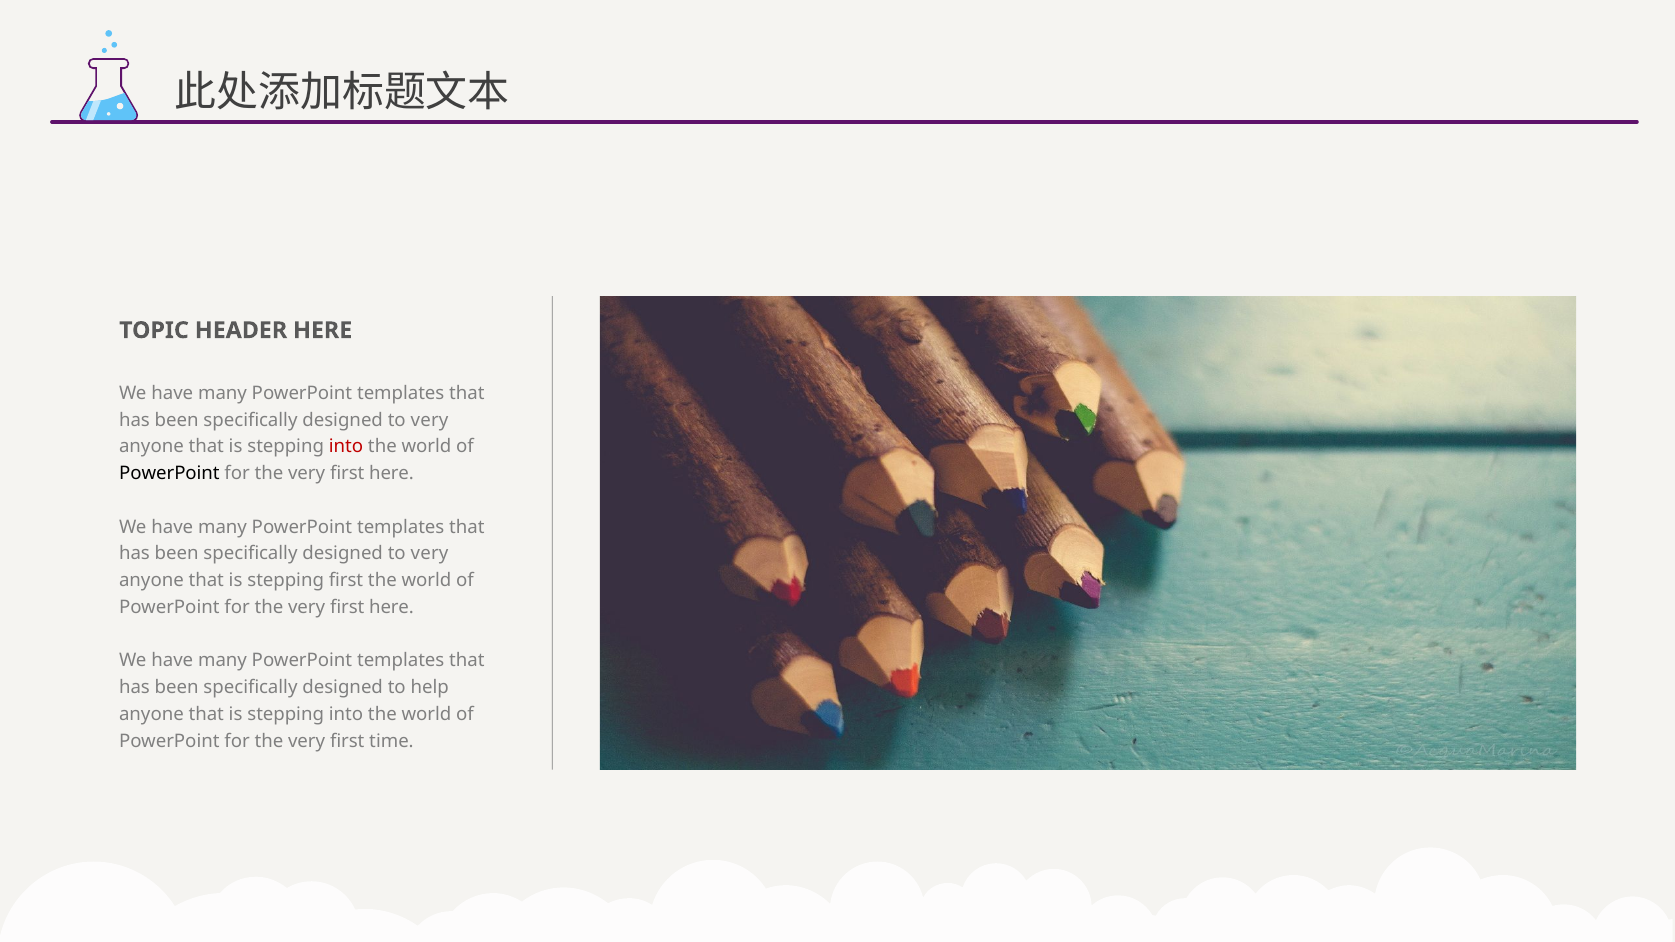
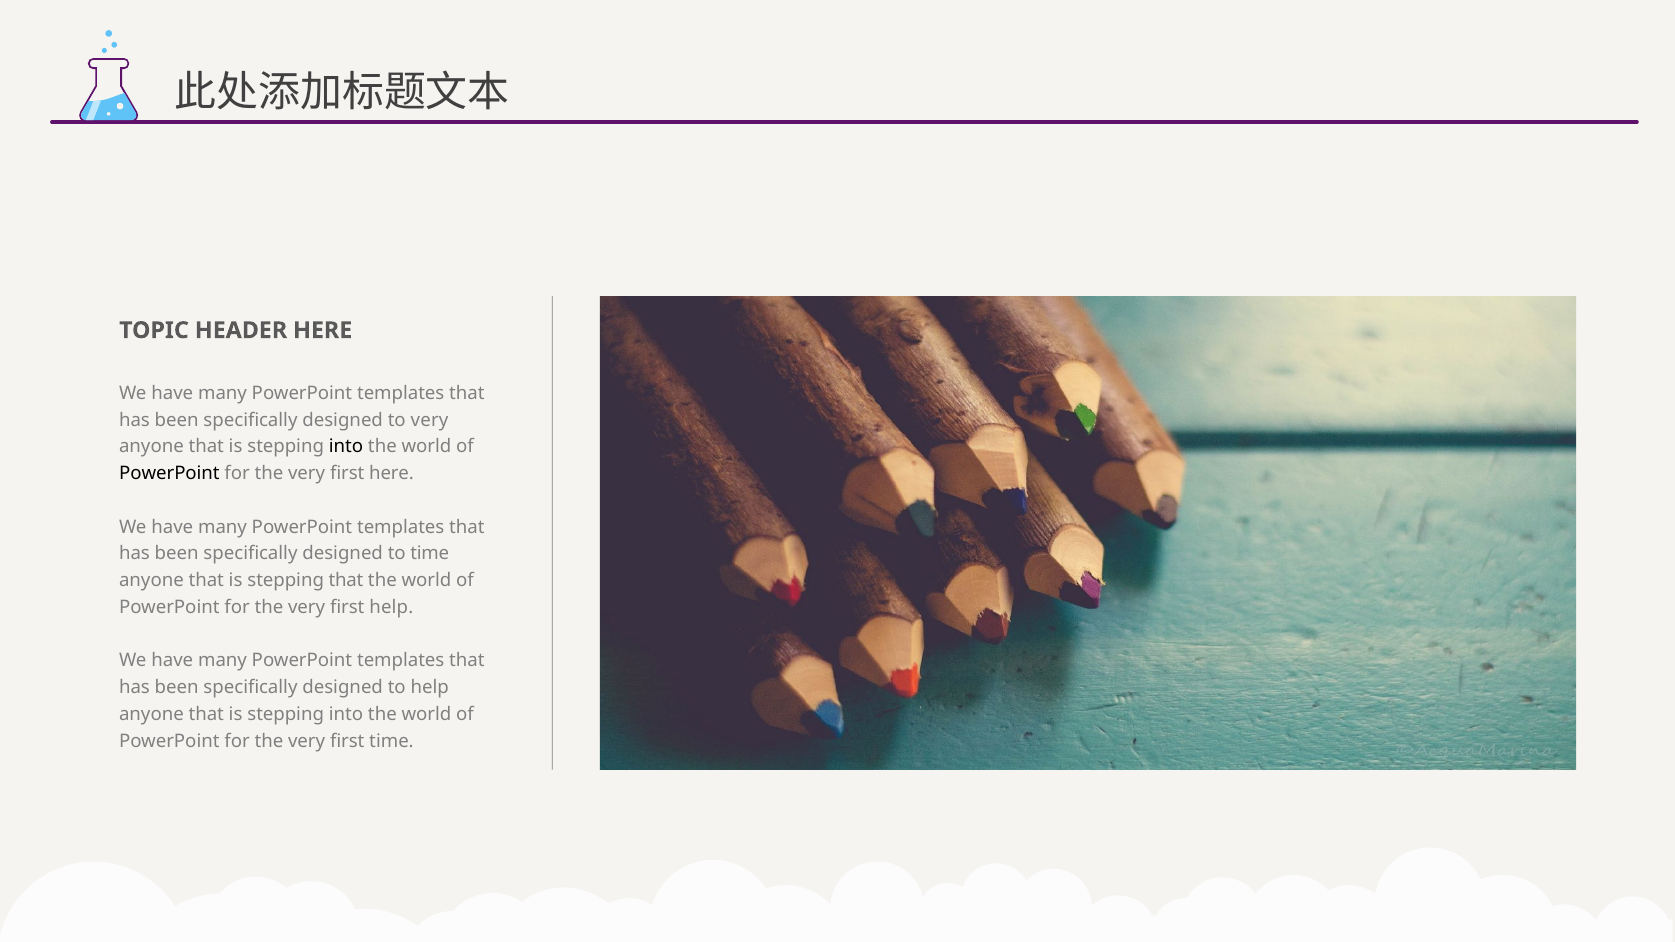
into colour: red -> black (346, 447)
very: very -> time (430, 554)
stepping first: first -> that (346, 581)
here: here -> help (391, 607)
